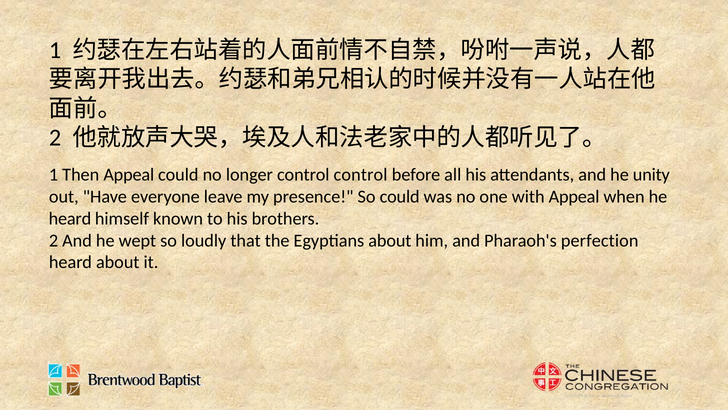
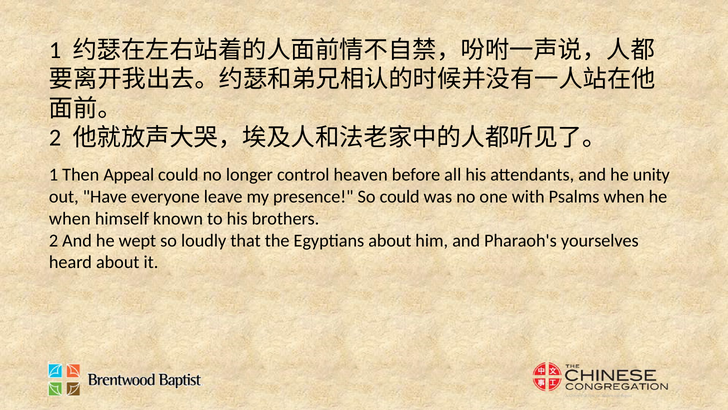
control control: control -> heaven (361, 175)
with Appeal: Appeal -> Psalms (574, 197)
heard: heard -> when (70, 218)
perfection: perfection -> yourselves (600, 240)
